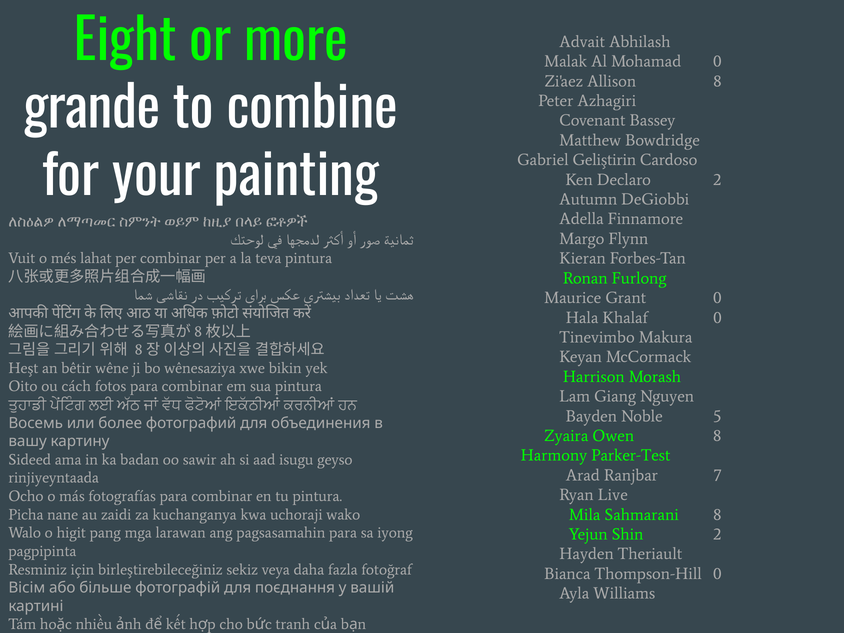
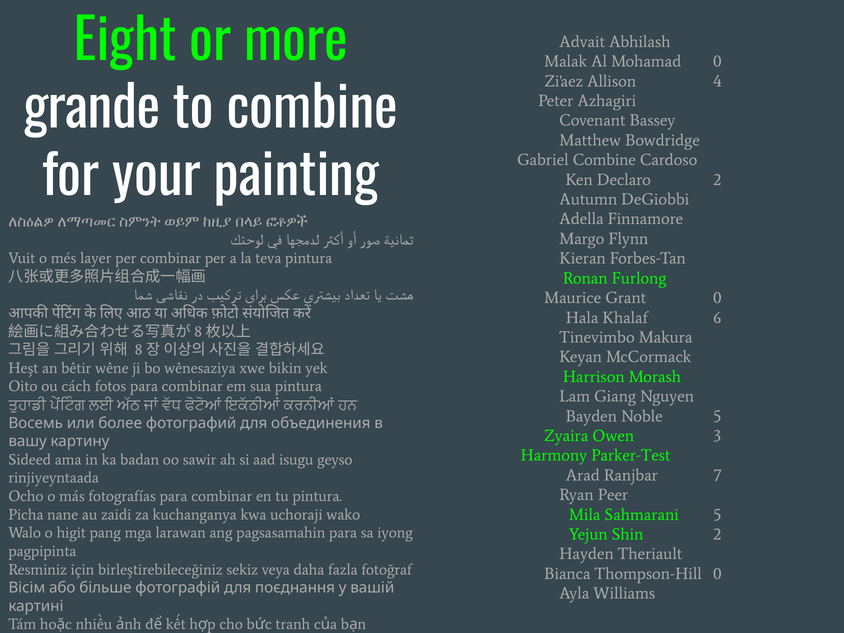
Allison 8: 8 -> 4 (717, 81)
Gabriel Geliştirin: Geliştirin -> Combine (604, 160)
lahat: lahat -> layer (96, 258)
Khalaf 0: 0 -> 6 (717, 318)
Owen 8: 8 -> 3 (717, 436)
Live: Live -> Peer (613, 495)
Sahmarani 8: 8 -> 5 (717, 515)
